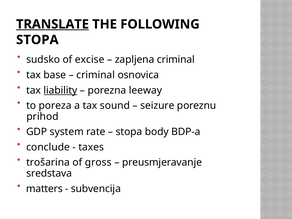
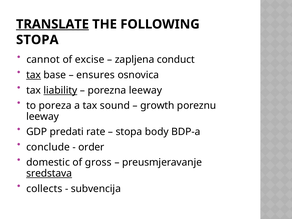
sudsko: sudsko -> cannot (43, 60)
zapljena criminal: criminal -> conduct (176, 60)
tax underline: none -> present (34, 75)
criminal: criminal -> ensures (96, 75)
seizure: seizure -> growth (157, 106)
prihod: prihod -> leeway (43, 117)
system: system -> predati (67, 132)
taxes: taxes -> order (91, 147)
trošarina: trošarina -> domestic (48, 162)
sredstava underline: none -> present (49, 173)
matters: matters -> collects (44, 189)
